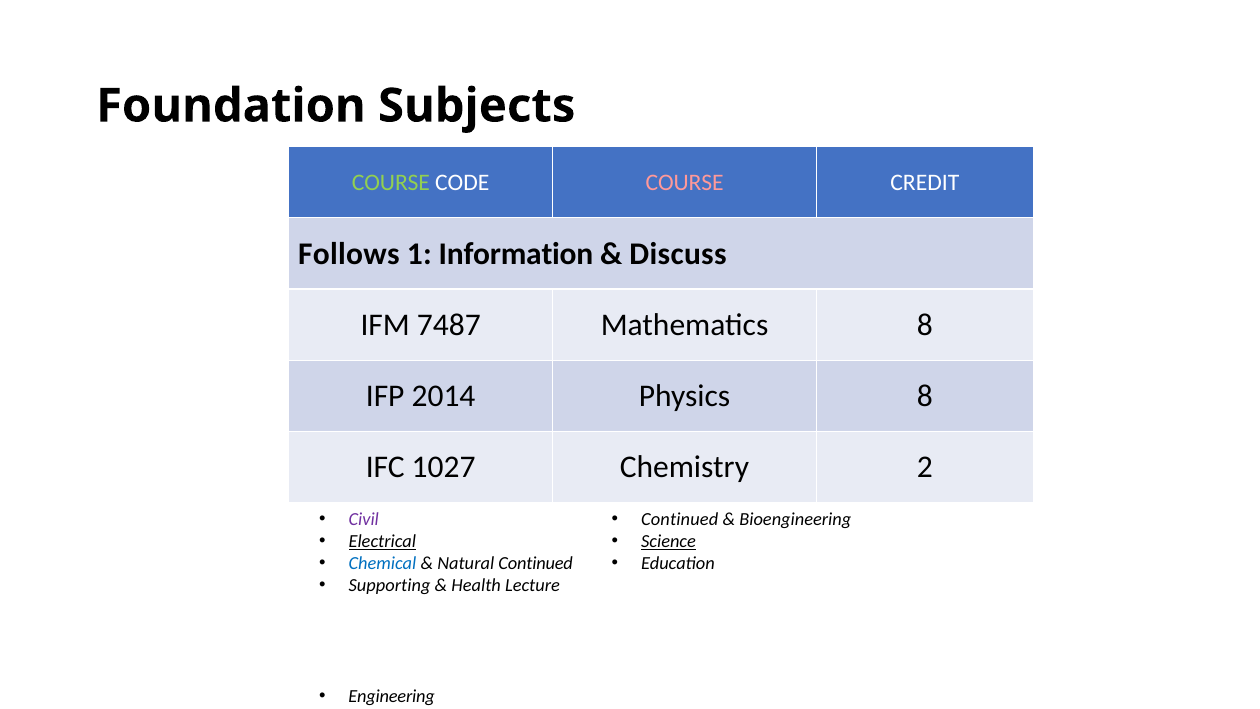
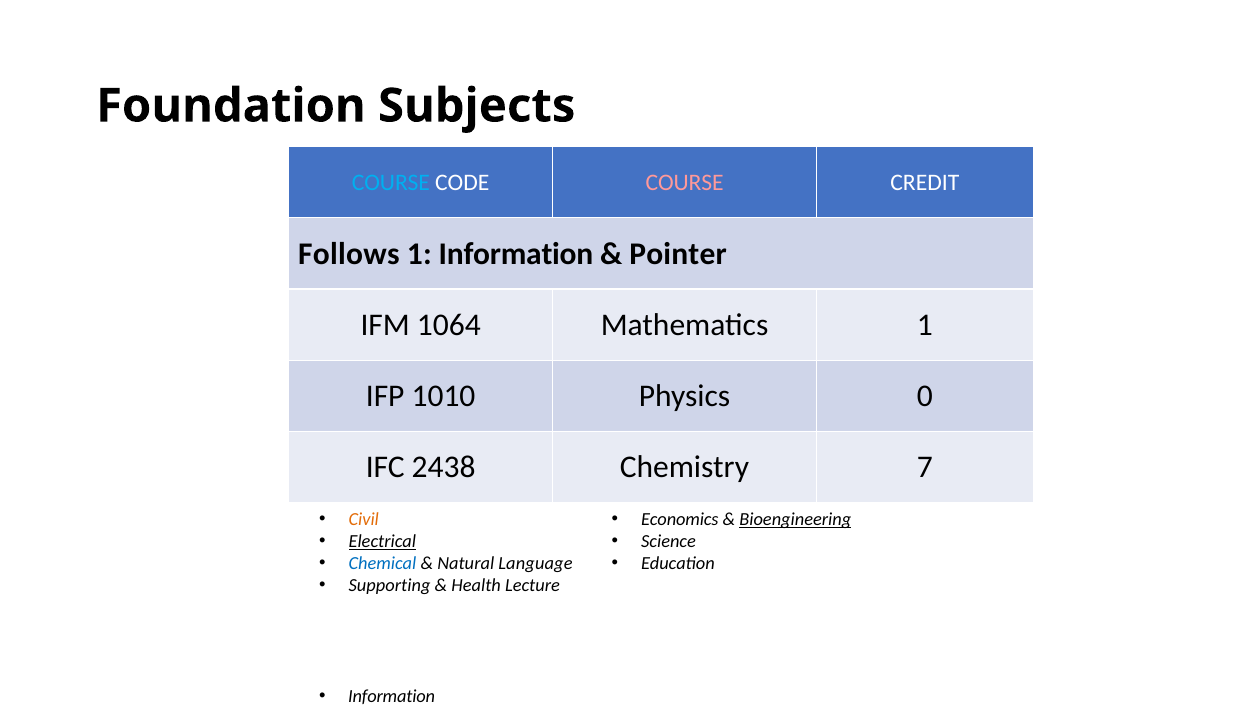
COURSE colour: light green -> light blue (391, 182)
Discuss: Discuss -> Pointer (678, 254)
7487: 7487 -> 1064 (449, 325)
Mathematics 8: 8 -> 1 (925, 325)
2014: 2014 -> 1010 (444, 396)
Physics 8: 8 -> 0 (925, 396)
1027: 1027 -> 2438 (444, 467)
2: 2 -> 7 (925, 467)
Civil colour: purple -> orange (364, 519)
Continued: Continued -> Economics (680, 519)
Bioengineering underline: none -> present (795, 519)
Science underline: present -> none (668, 541)
Natural Continued: Continued -> Language (535, 563)
Engineering: Engineering -> Information (392, 696)
